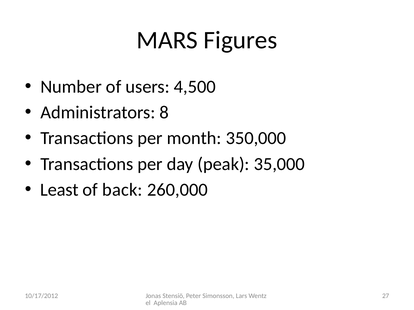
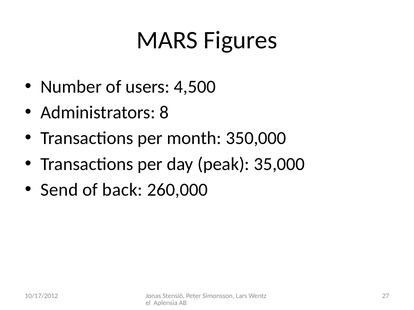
Least: Least -> Send (59, 190)
